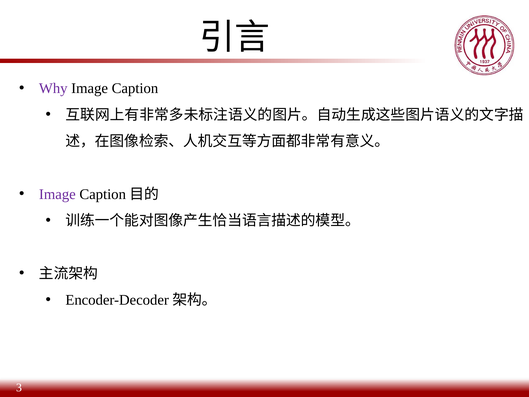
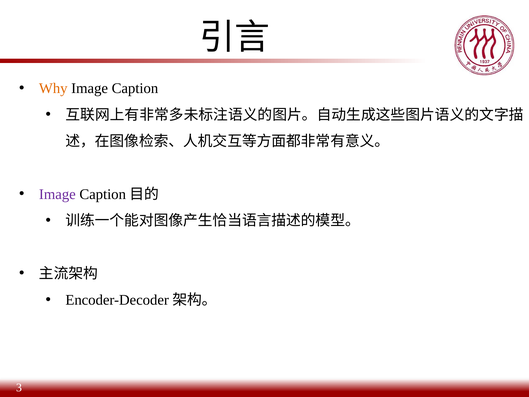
Why colour: purple -> orange (53, 88)
